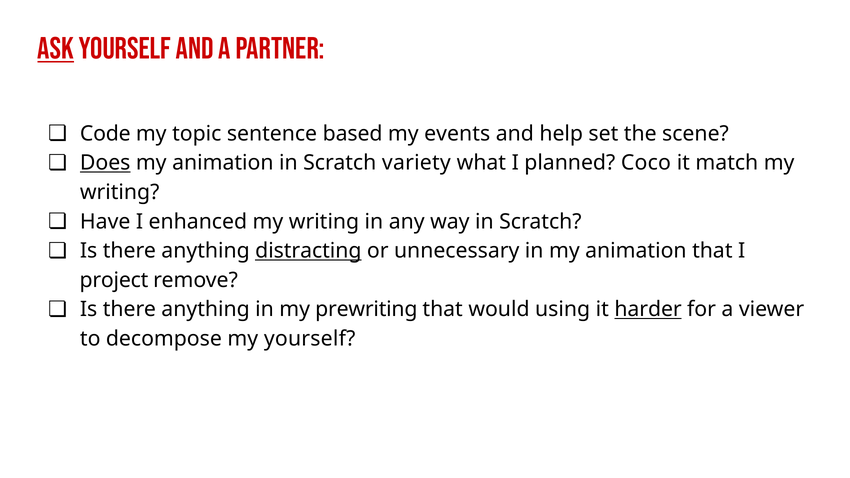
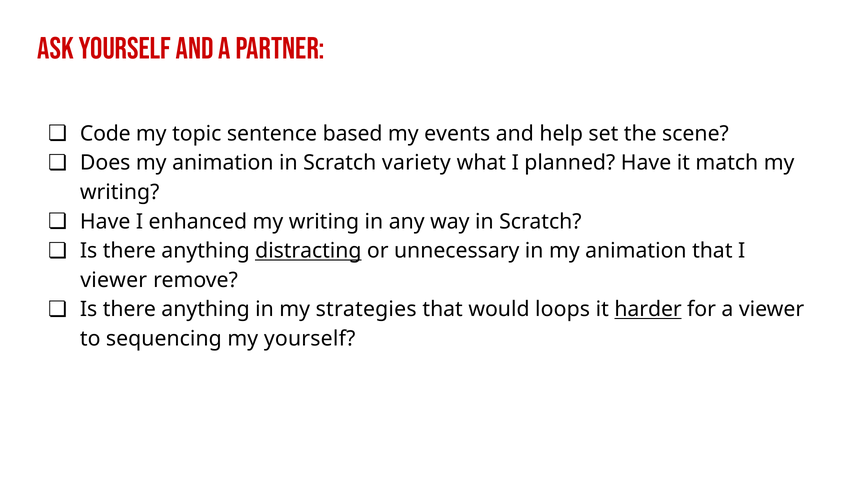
Ask underline: present -> none (56, 49)
Does underline: present -> none (105, 163)
planned Coco: Coco -> Have (646, 163)
project: project -> viewer (114, 280)
prewriting: prewriting -> strategies (366, 310)
using: using -> loops (563, 310)
decompose: decompose -> sequencing (164, 339)
